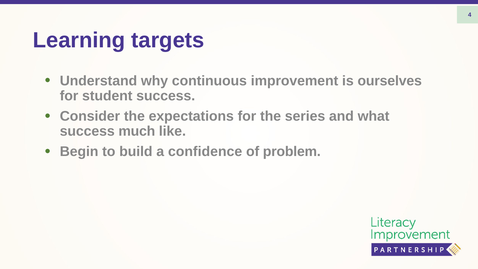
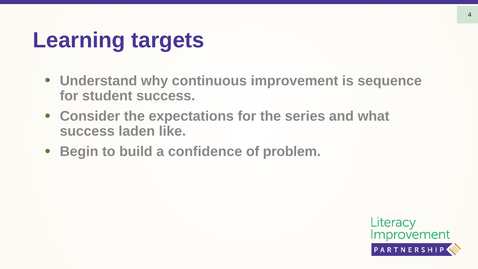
ourselves: ourselves -> sequence (390, 81)
much: much -> laden (137, 131)
